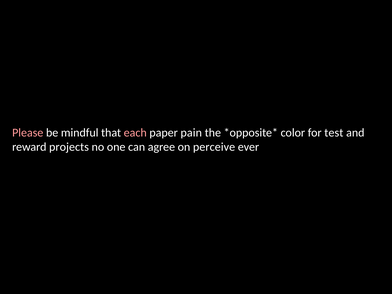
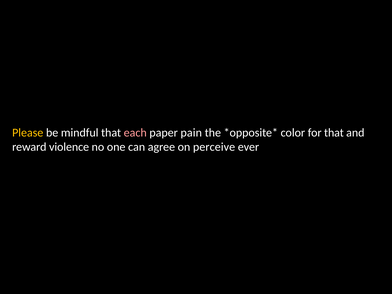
Please colour: pink -> yellow (28, 133)
for test: test -> that (334, 133)
projects: projects -> violence (69, 147)
